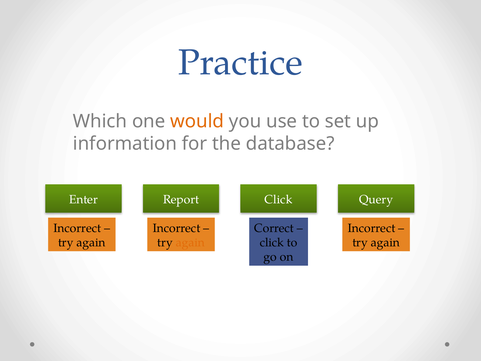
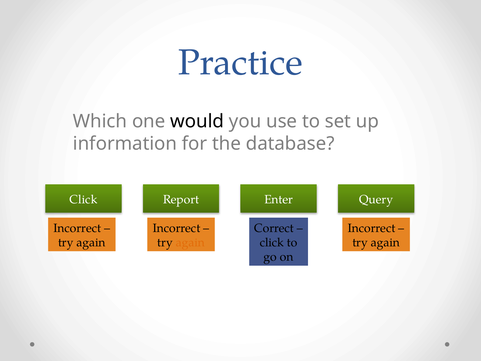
would colour: orange -> black (197, 121)
Enter: Enter -> Click (83, 199)
Report Click: Click -> Enter (279, 199)
